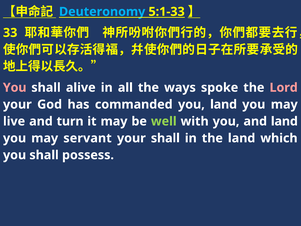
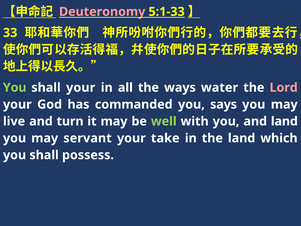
Deuteronomy colour: light blue -> pink (102, 12)
You colour: pink -> light green (15, 87)
shall alive: alive -> your (81, 87)
spoke: spoke -> water (220, 87)
you land: land -> says (224, 104)
your shall: shall -> take (165, 138)
